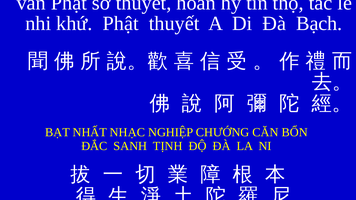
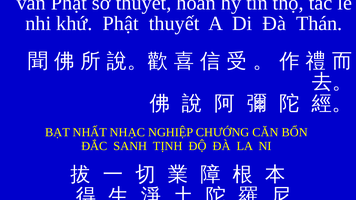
Bạch: Bạch -> Thán (319, 24)
